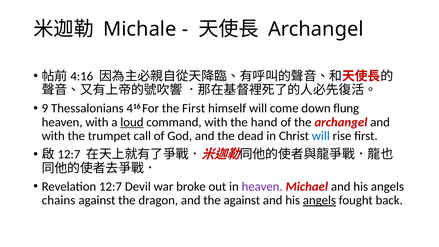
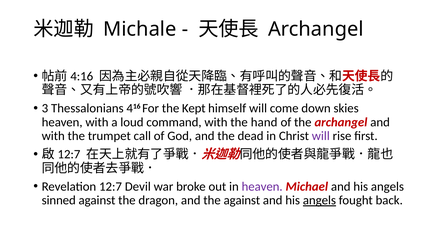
9: 9 -> 3 (45, 108)
the First: First -> Kept (194, 108)
flung: flung -> skies (346, 108)
loud underline: present -> none (132, 122)
will colour: blue -> purple (321, 136)
chains: chains -> sinned (59, 200)
